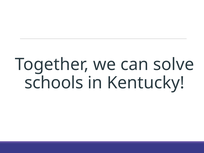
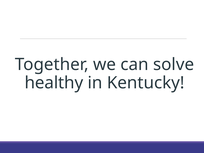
schools: schools -> healthy (54, 83)
